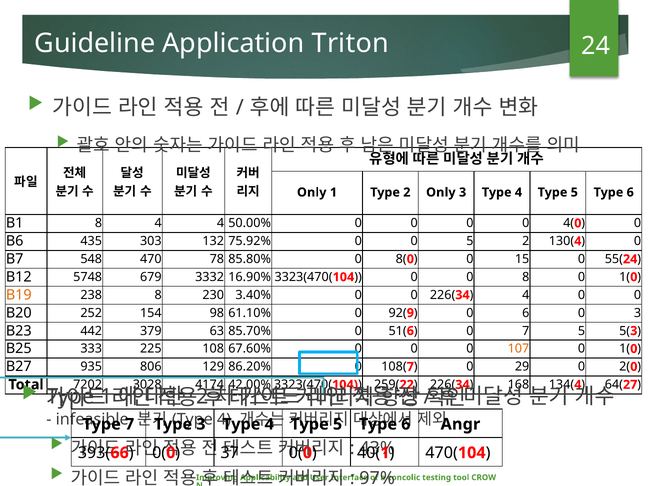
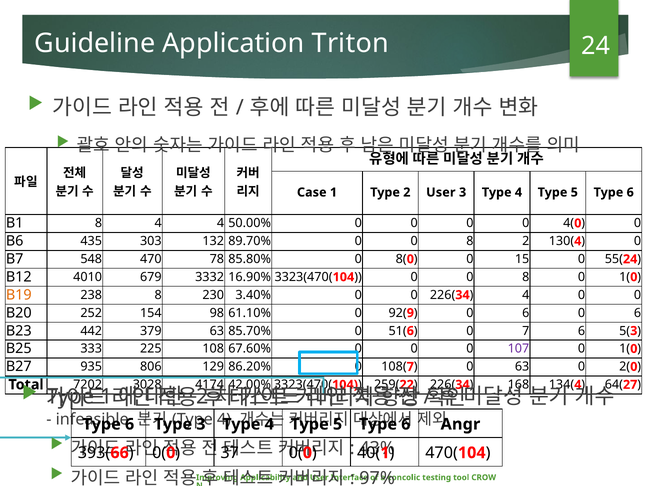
Only: Only -> Case (312, 192)
2 Only: Only -> User (441, 192)
75.92%: 75.92% -> 89.70% (250, 241)
5: 5 -> 8 (470, 241)
5748: 5748 -> 4010 (88, 277)
6 0 3: 3 -> 6 (638, 313)
7 5: 5 -> 6 (582, 331)
107 colour: orange -> purple (518, 349)
0 29: 29 -> 63 (522, 367)
7: 7 -> 6 (130, 424)
